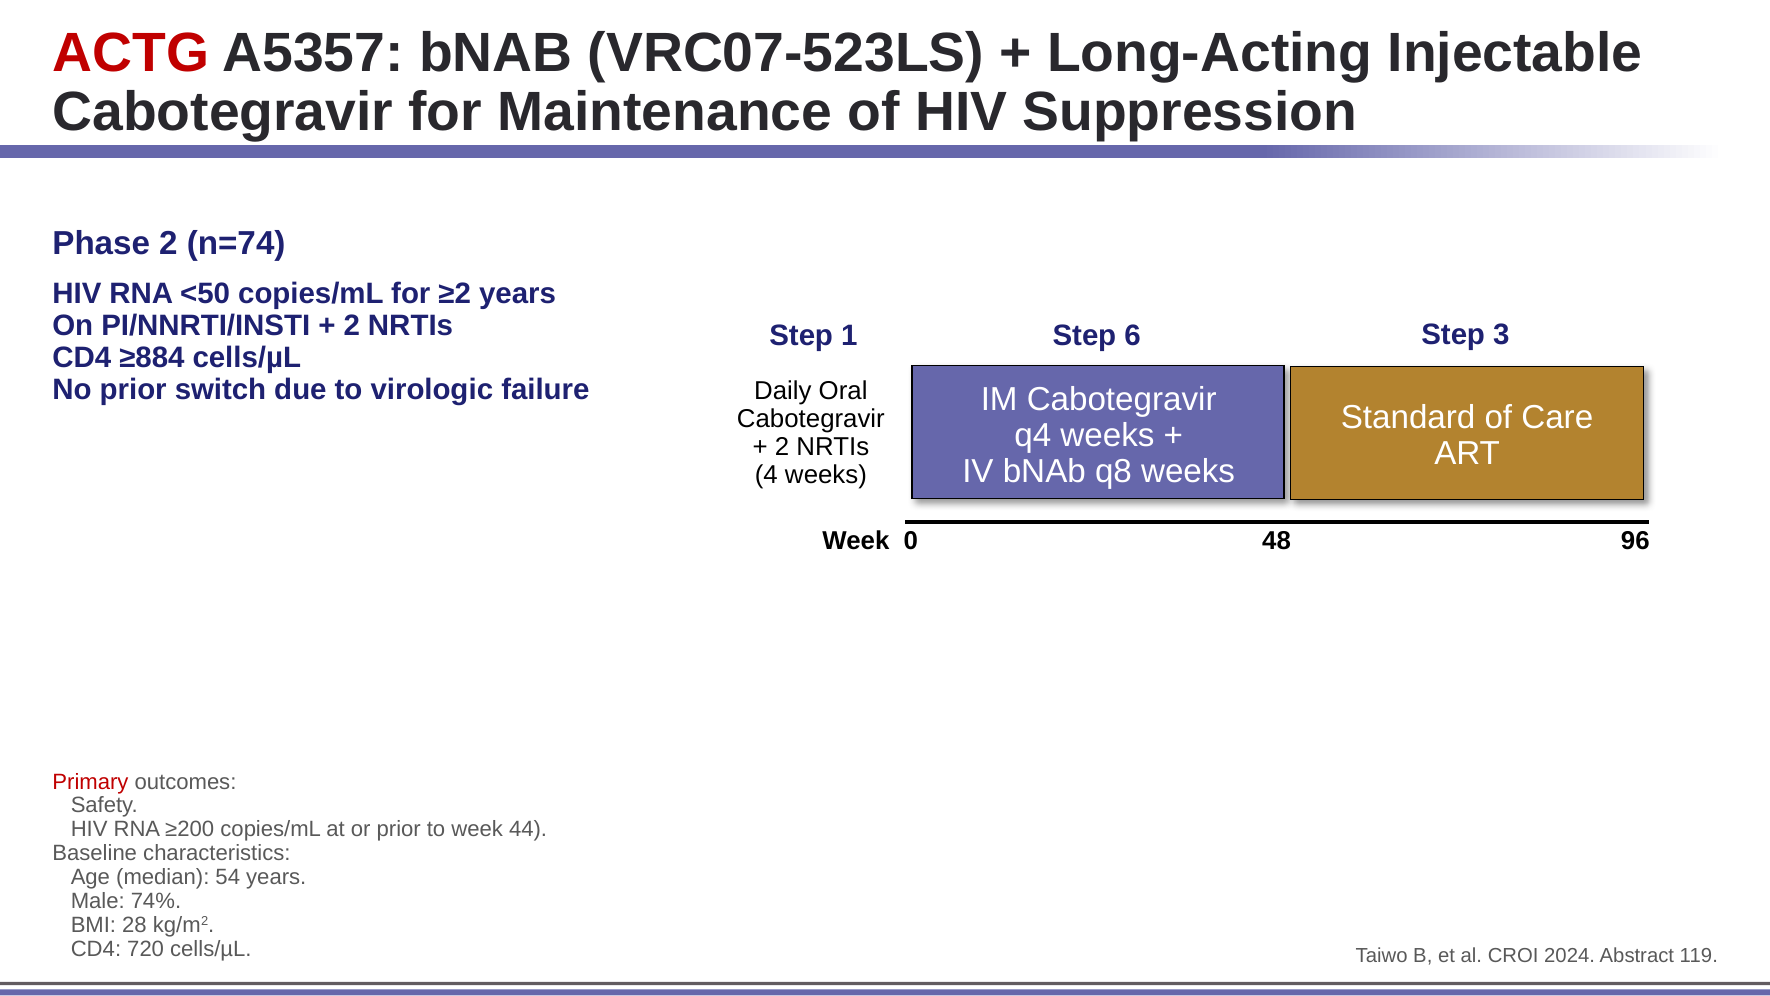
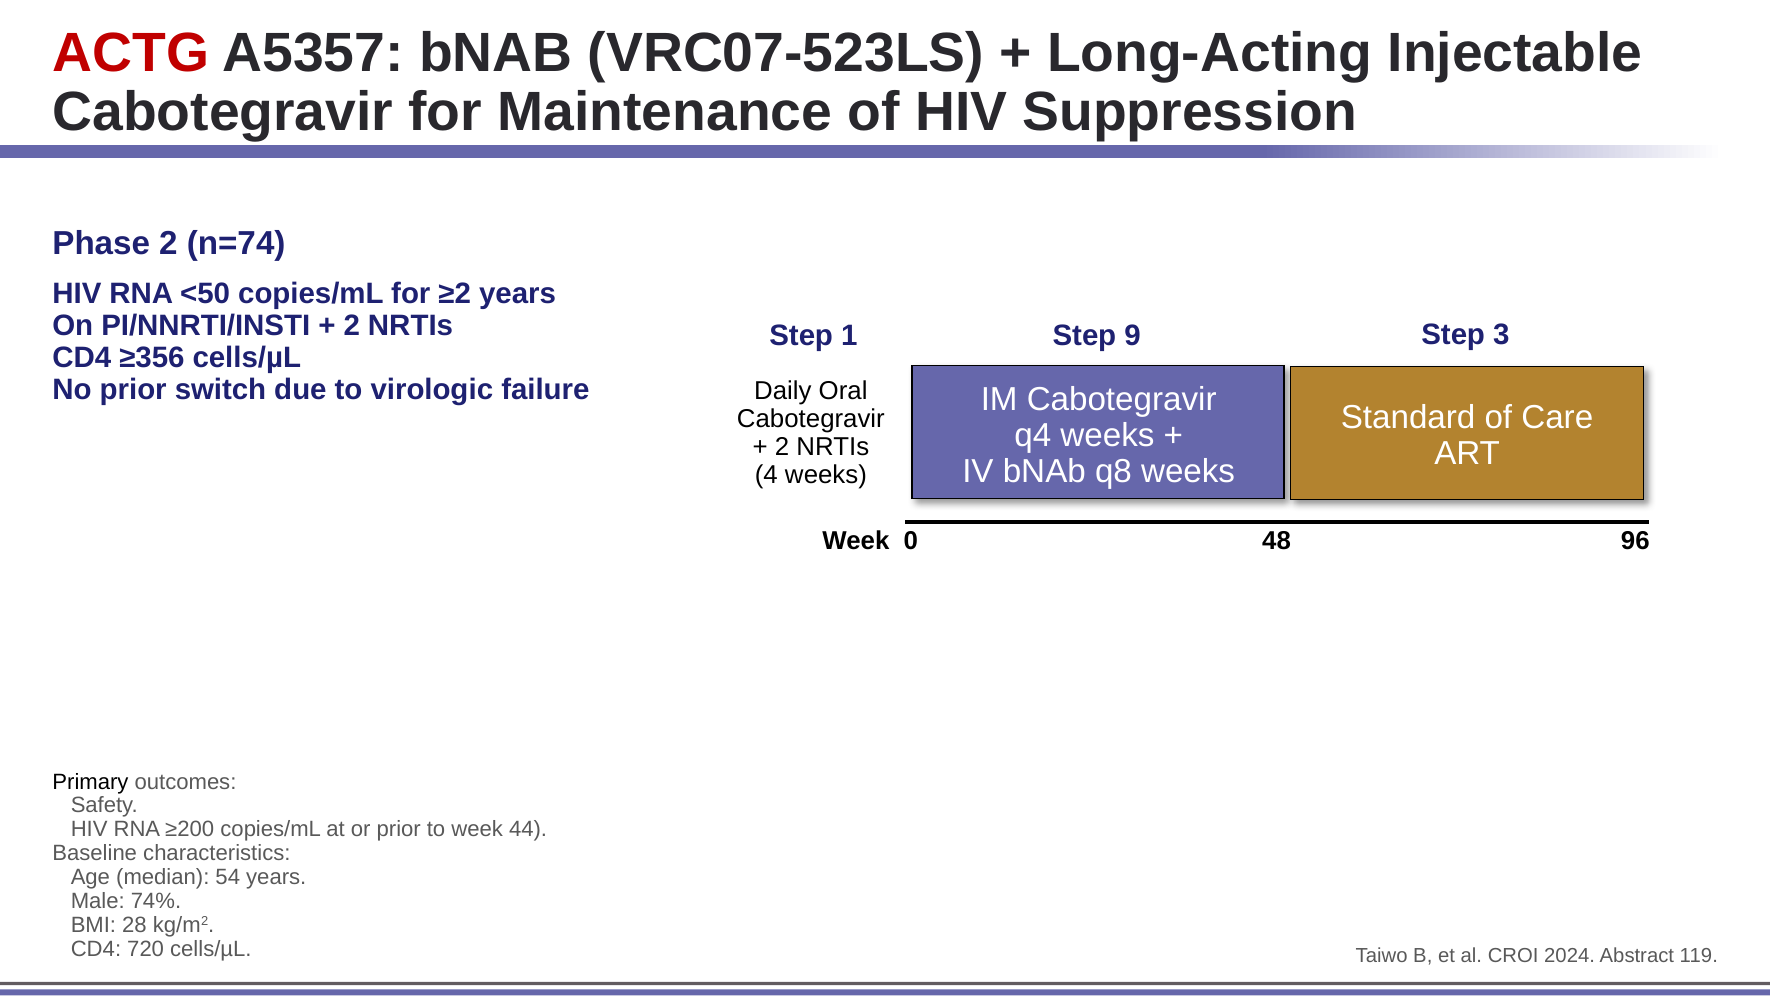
6: 6 -> 9 (1133, 336)
≥884: ≥884 -> ≥356 (152, 358)
Primary colour: red -> black (90, 781)
